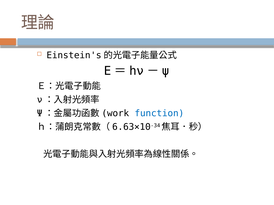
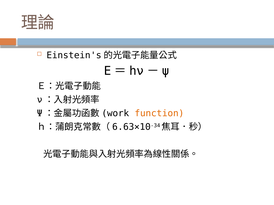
function colour: blue -> orange (159, 114)
